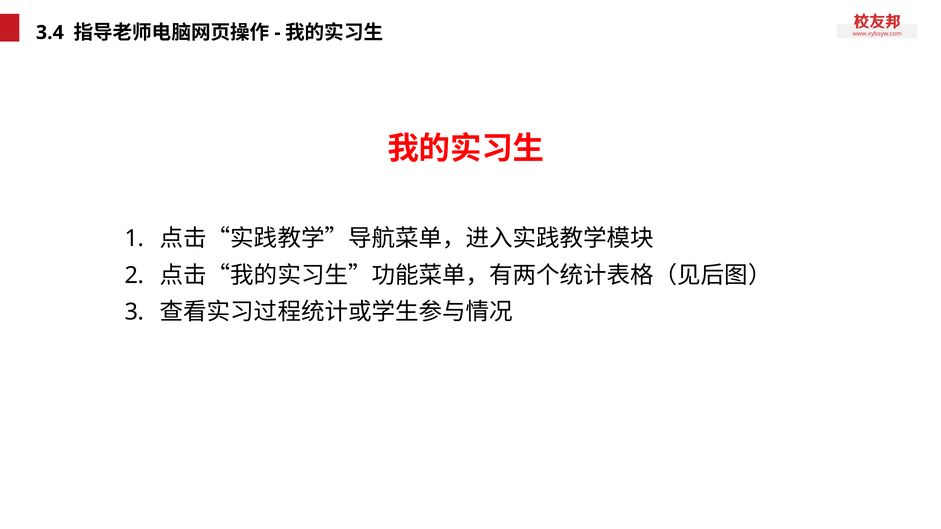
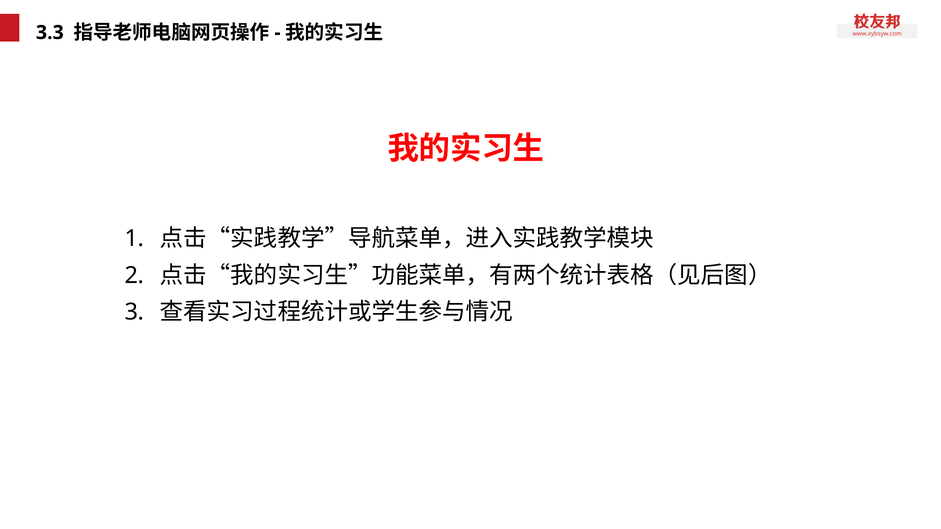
3.4: 3.4 -> 3.3 (50, 33)
